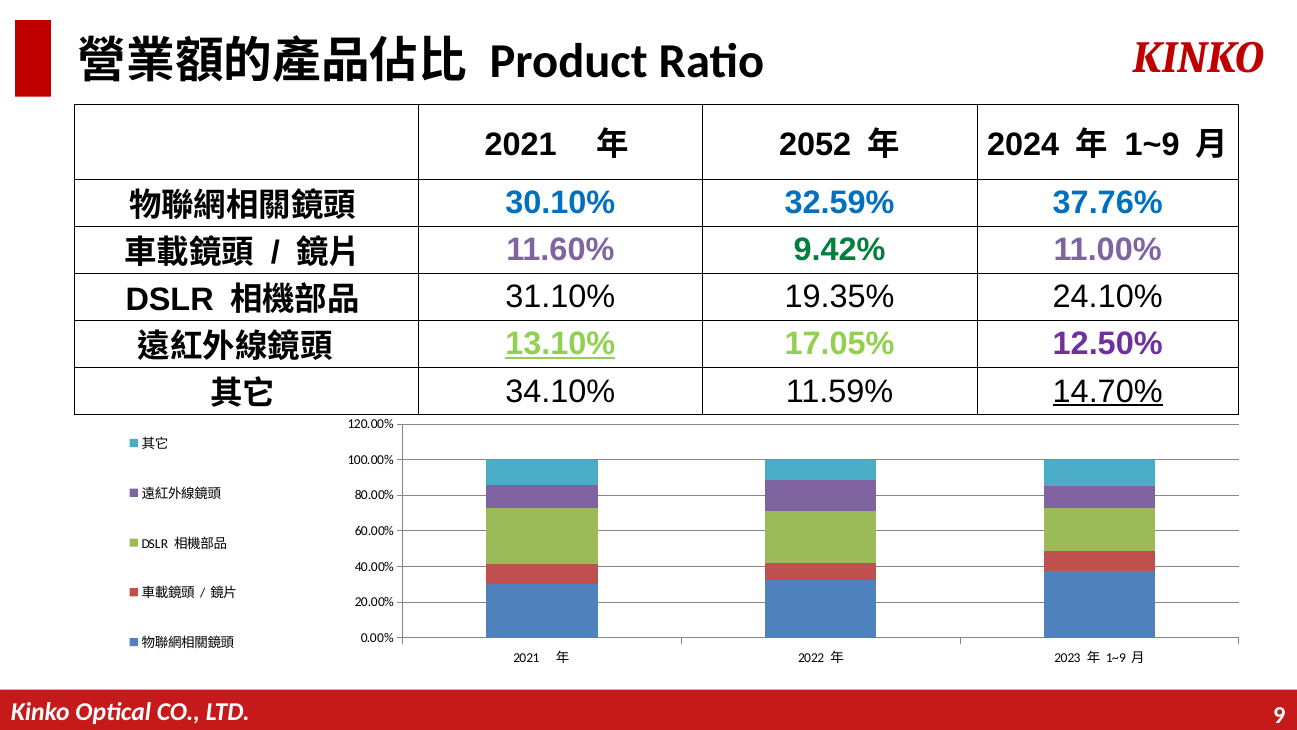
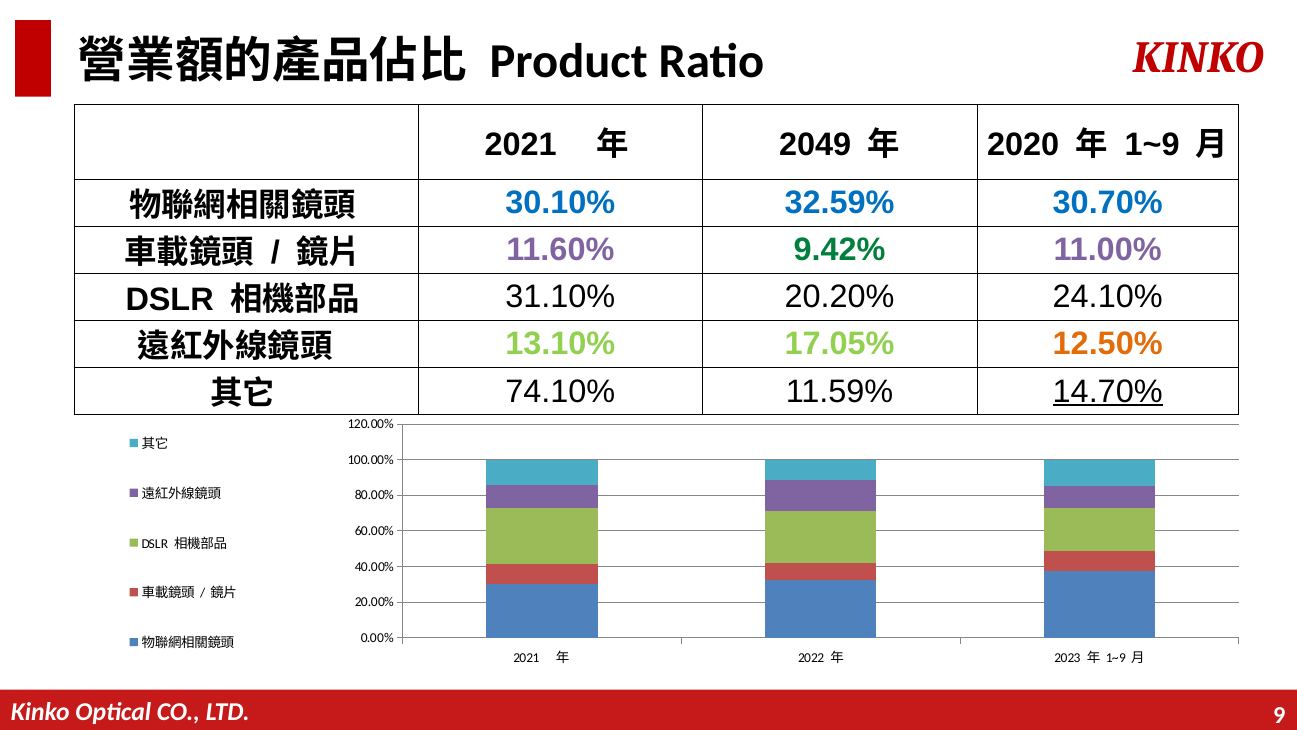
2052: 2052 -> 2049 (815, 145)
2024: 2024 -> 2020 (1023, 145)
37.76%: 37.76% -> 30.70% (1108, 203)
19.35%: 19.35% -> 20.20% (840, 297)
13.10% underline: present -> none (560, 344)
12.50% colour: purple -> orange (1108, 344)
34.10%: 34.10% -> 74.10% (560, 391)
